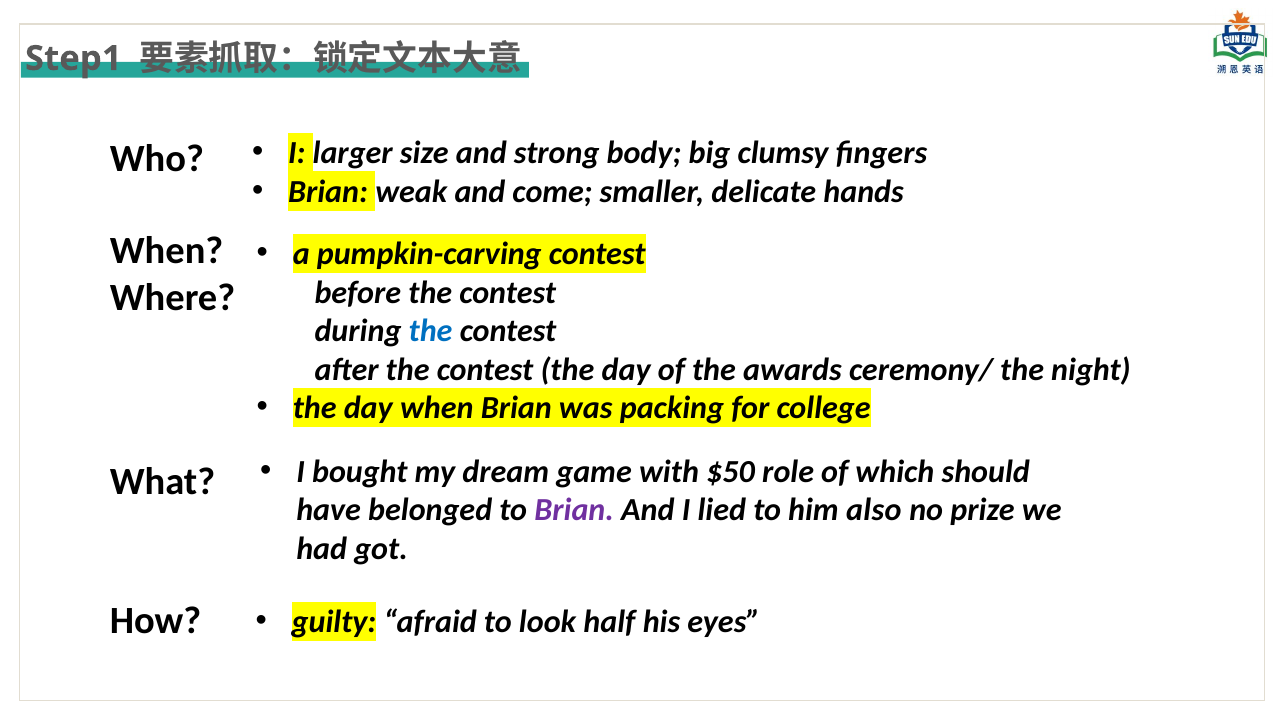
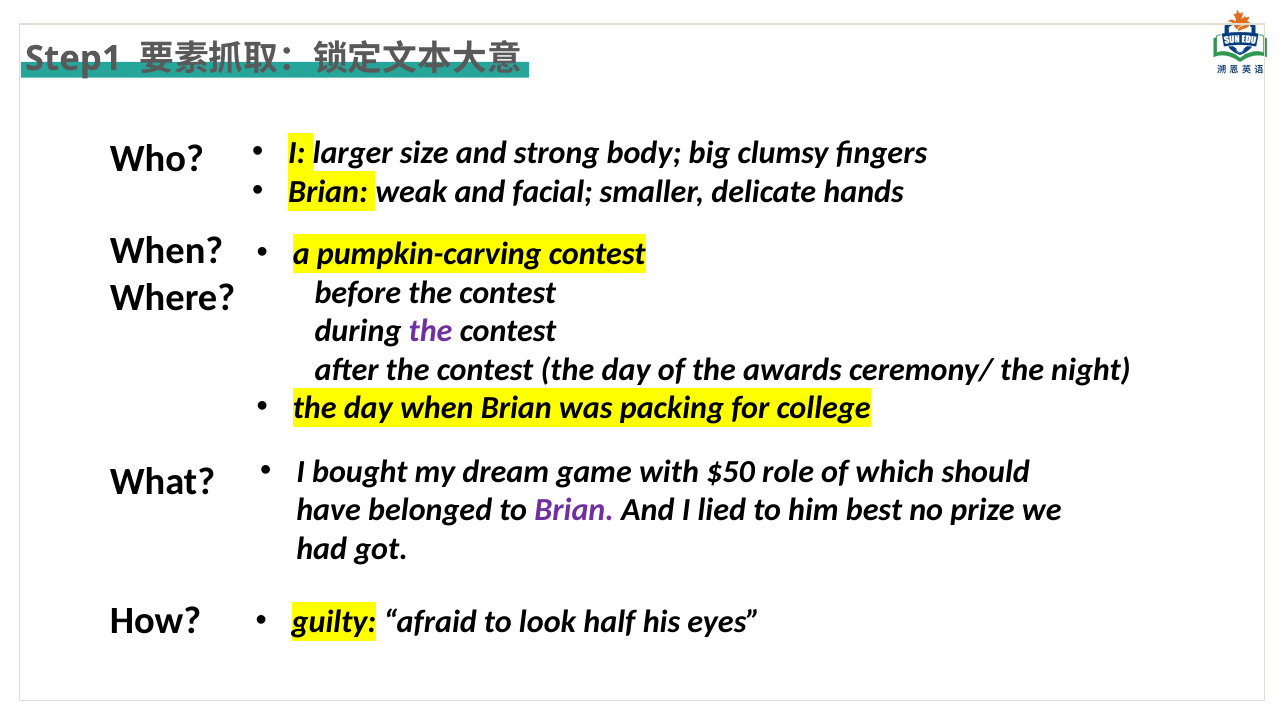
come: come -> facial (553, 192)
the colour: blue -> purple (431, 331)
also: also -> best (874, 510)
